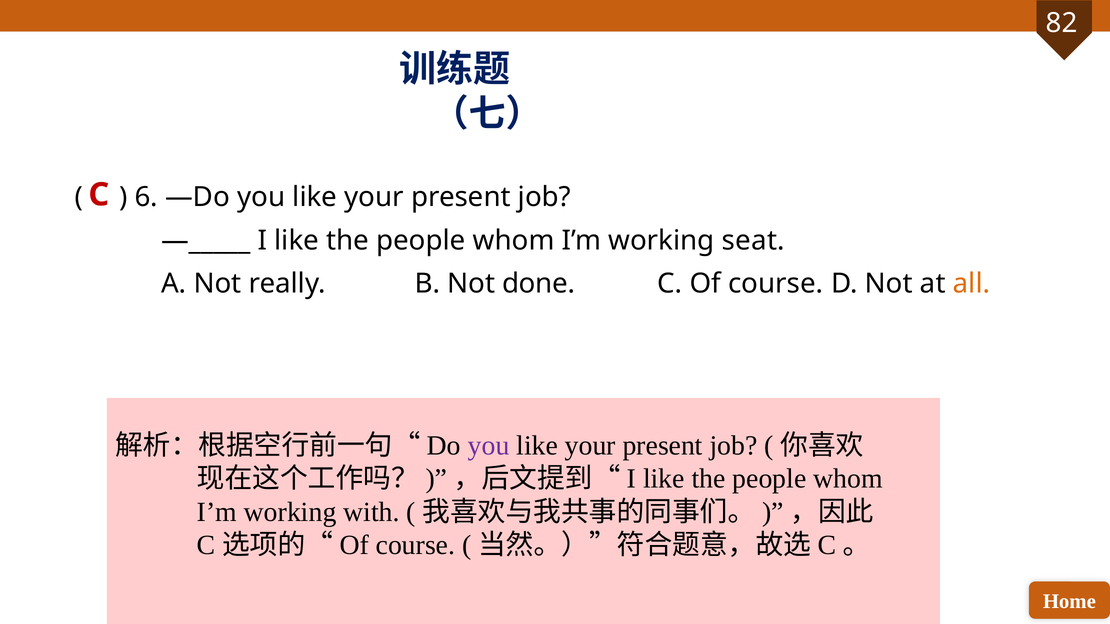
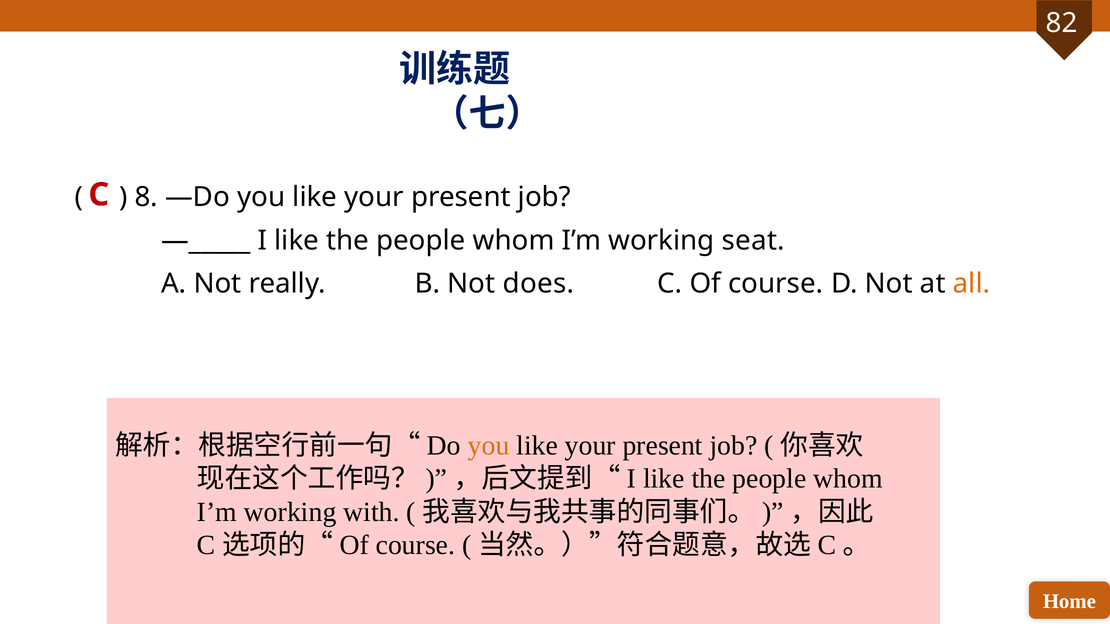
6: 6 -> 8 (146, 197)
done: done -> does (538, 284)
you colour: purple -> orange (489, 446)
